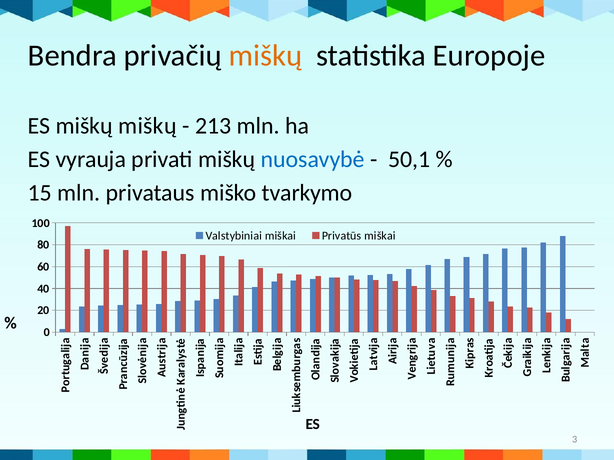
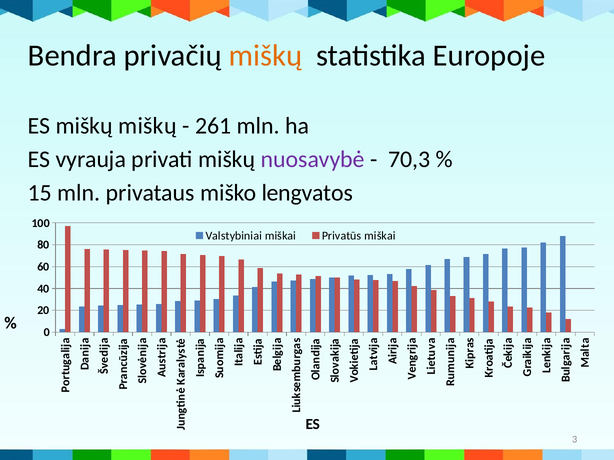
213: 213 -> 261 (213, 126)
nuosavybė colour: blue -> purple (313, 160)
50,1: 50,1 -> 70,3 (409, 160)
tvarkymo: tvarkymo -> lengvatos (307, 193)
